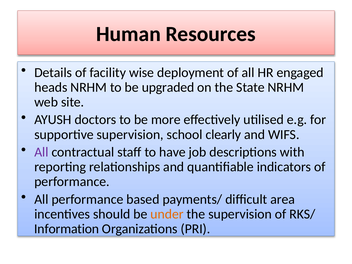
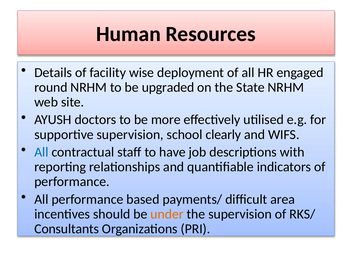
heads: heads -> round (51, 87)
All colour: purple -> blue (41, 152)
Information: Information -> Consultants (67, 229)
